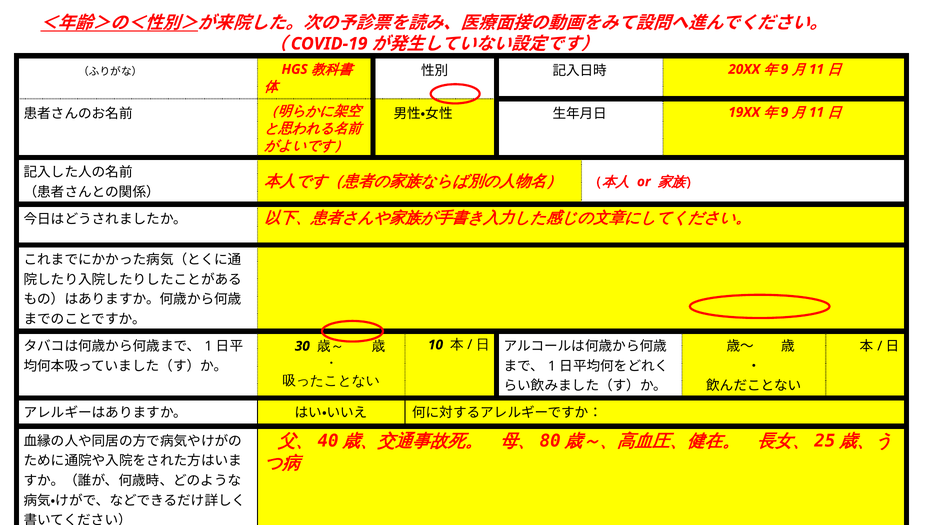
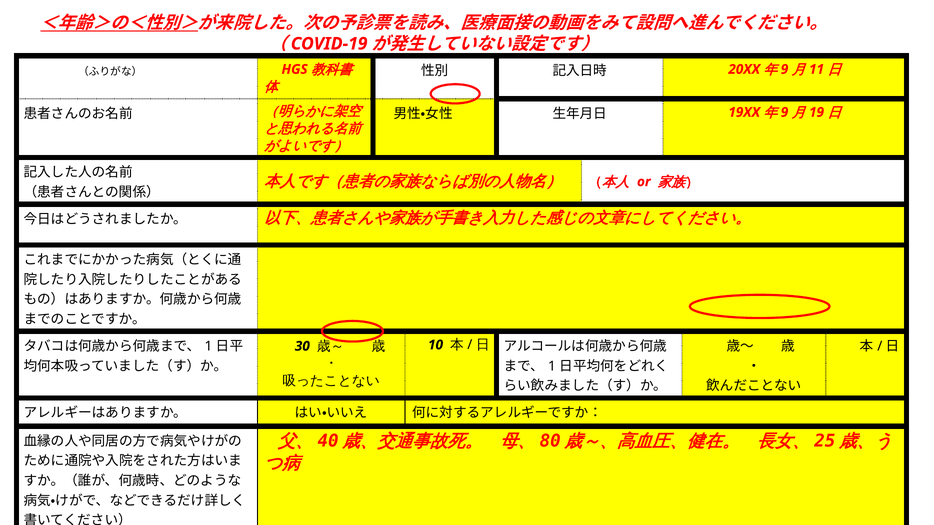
11: 11 -> 19 (817, 112)
